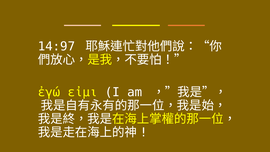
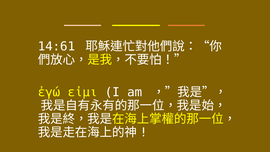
14:97: 14:97 -> 14:61 (56, 46)
